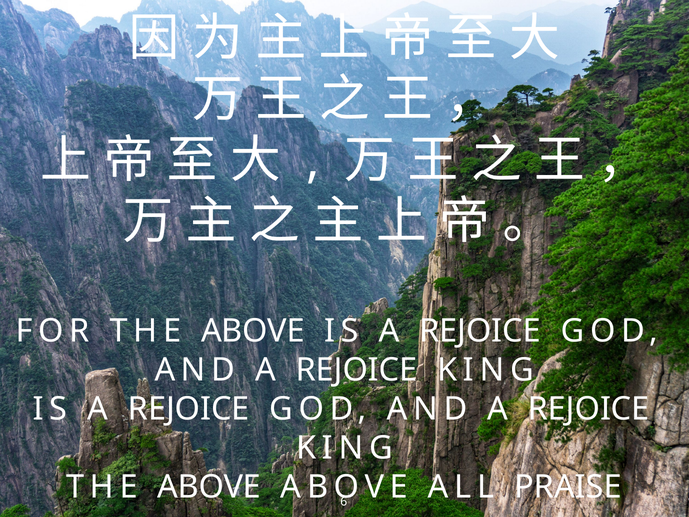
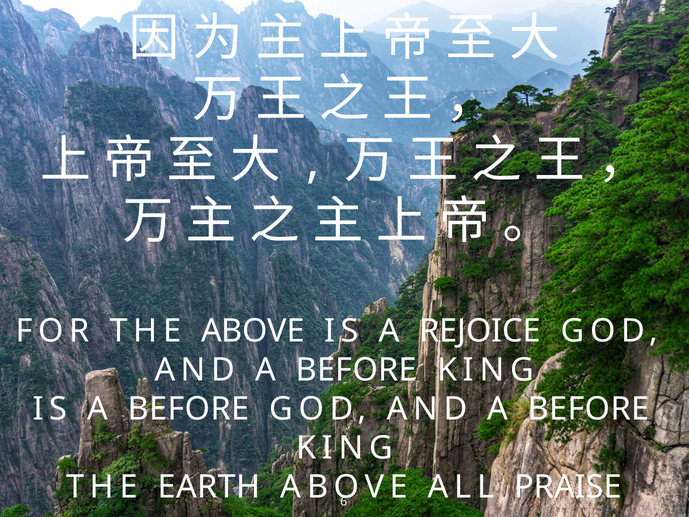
REJOICE: REJOICE -> BEFORE (356, 370)
REJOICE: REJOICE -> BEFORE (189, 409)
REJOICE: REJOICE -> BEFORE (588, 409)
ABOVE: ABOVE -> EARTH (209, 487)
